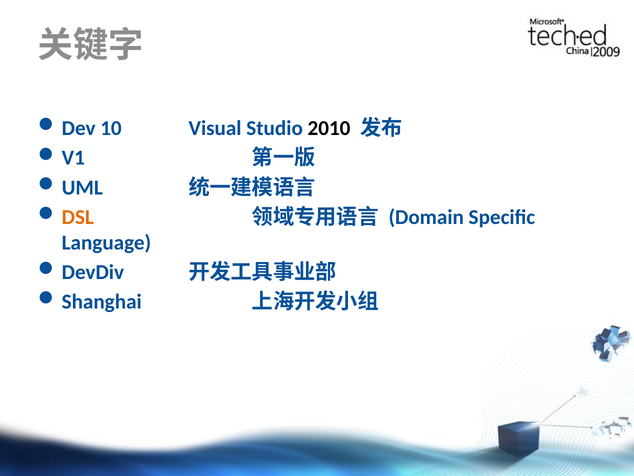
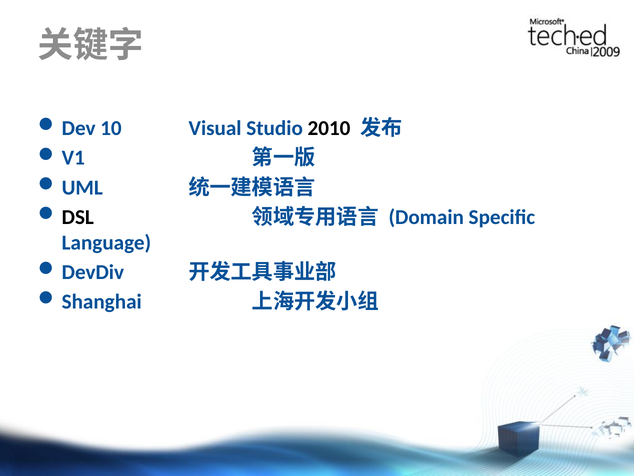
DSL colour: orange -> black (78, 217)
